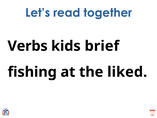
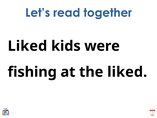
Verbs: Verbs -> Liked (27, 46)
brief: brief -> were (102, 46)
